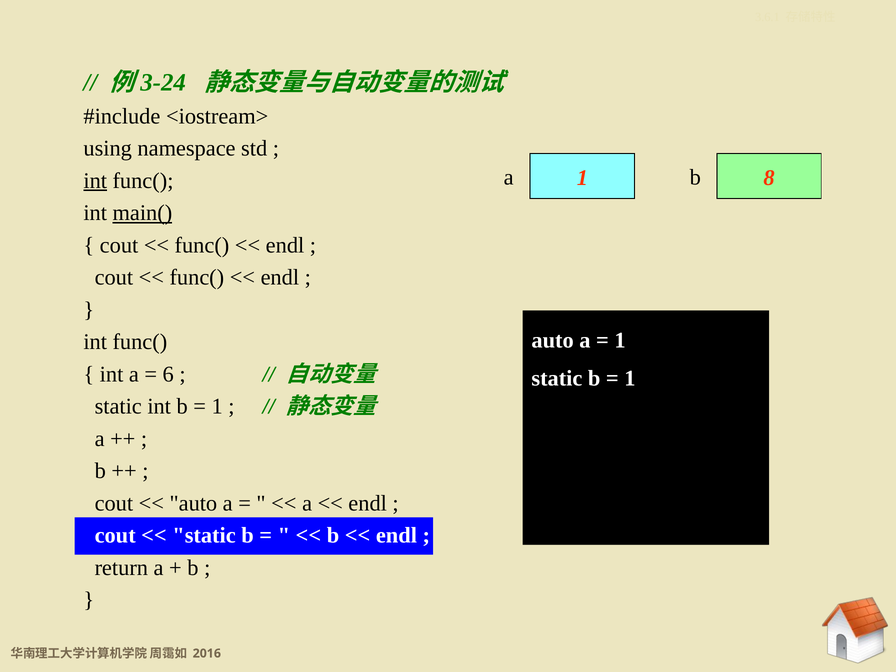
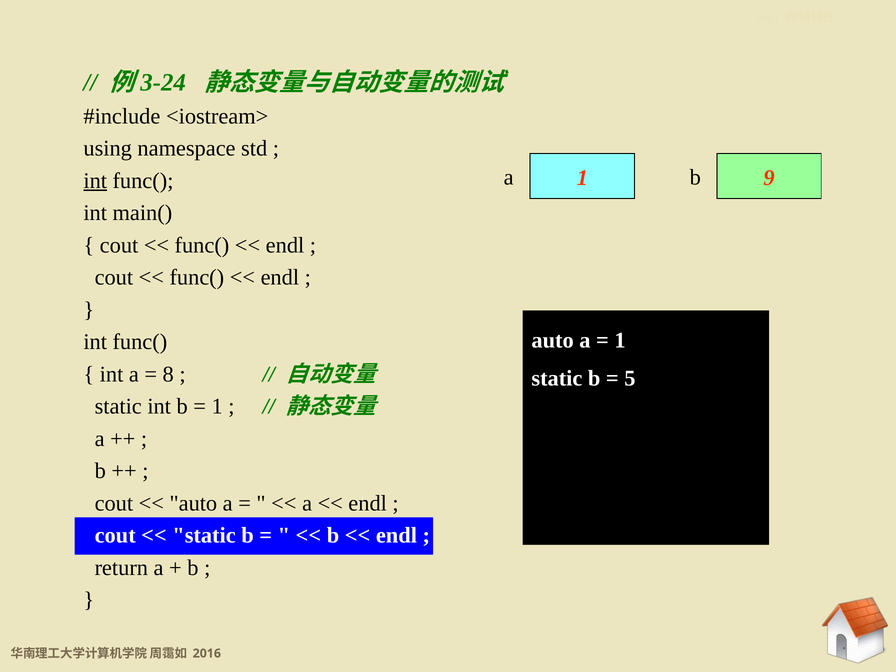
8: 8 -> 9 (769, 178)
main( underline: present -> none (142, 213)
6: 6 -> 8 (168, 374)
1: 1 -> 5 (630, 378)
